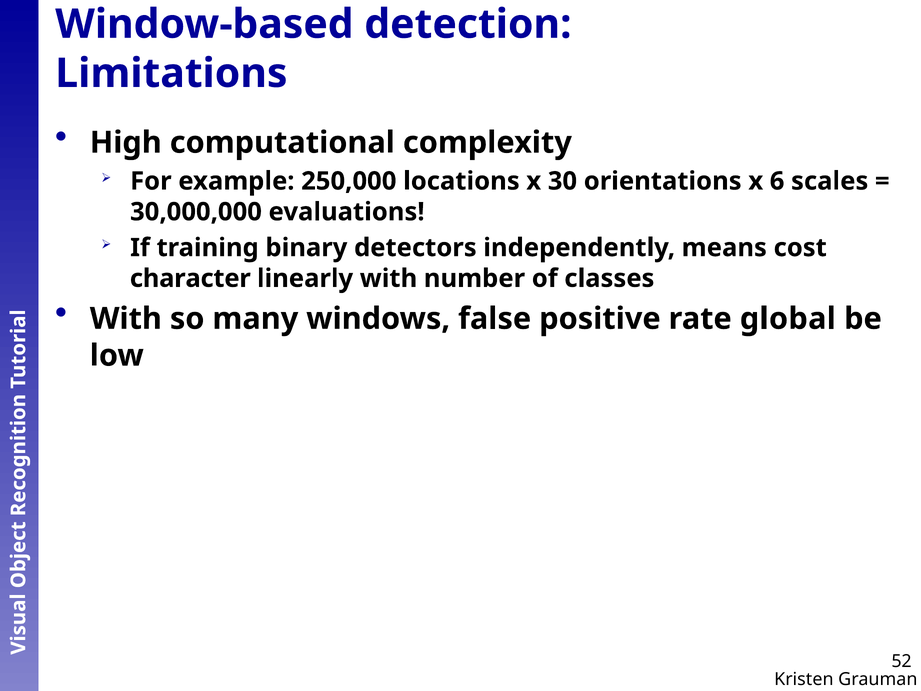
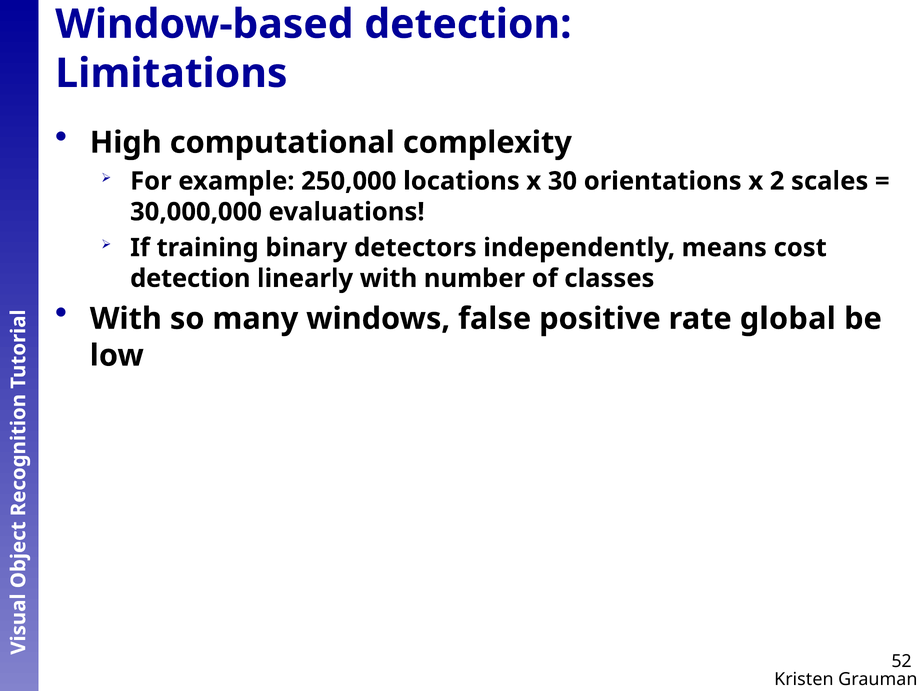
6: 6 -> 2 (777, 181)
character: character -> detection (190, 278)
